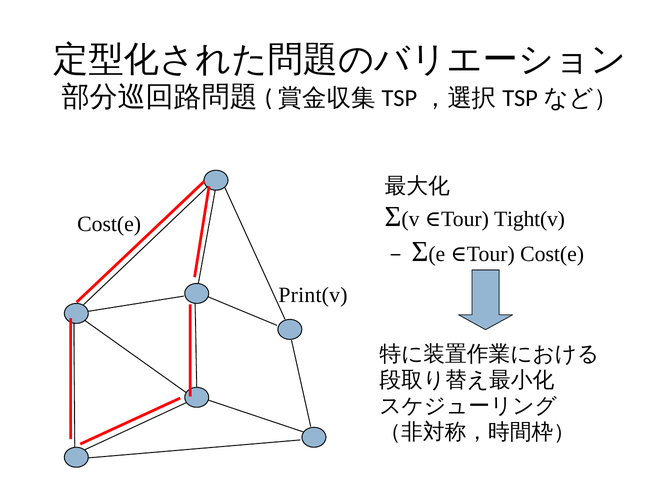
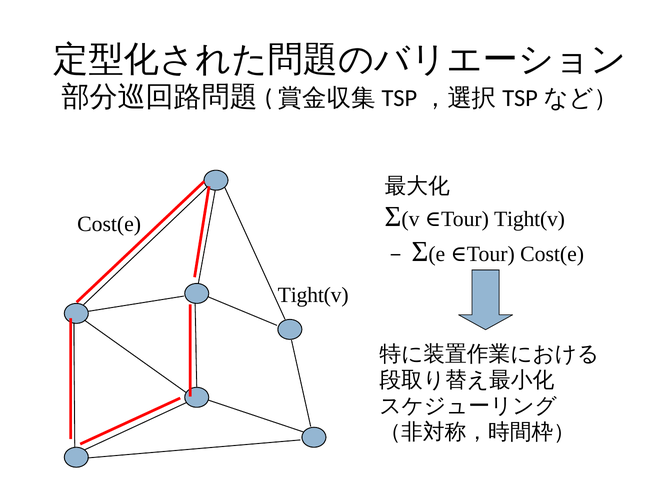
Print(v: Print(v -> Tight(v (313, 295)
